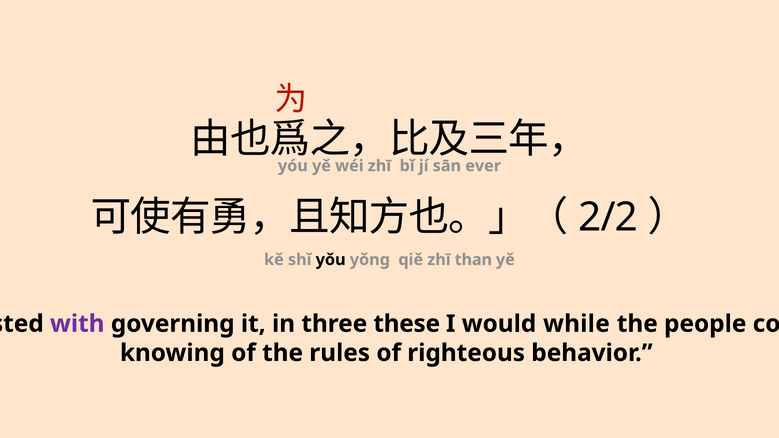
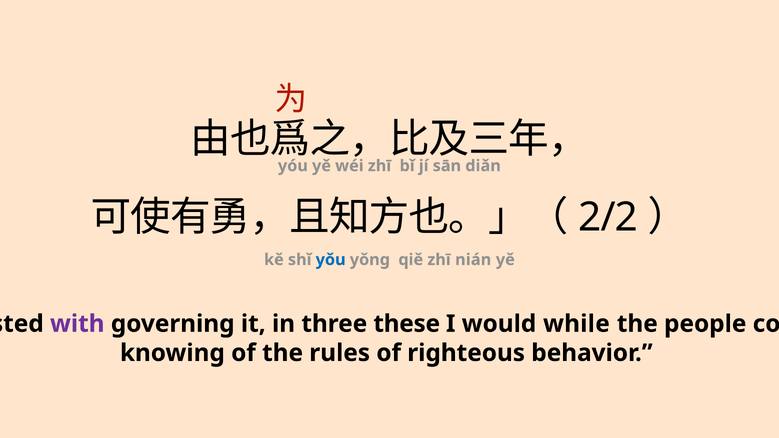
ever: ever -> diǎn (483, 166)
yǒu colour: black -> blue (331, 260)
than: than -> nián (473, 260)
